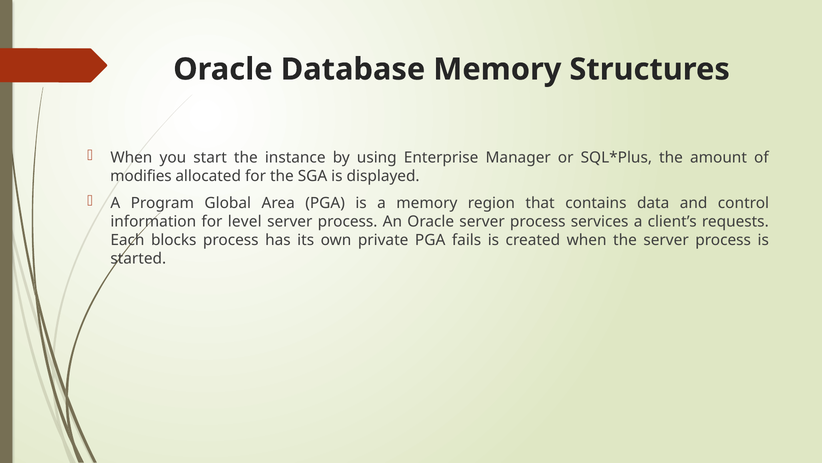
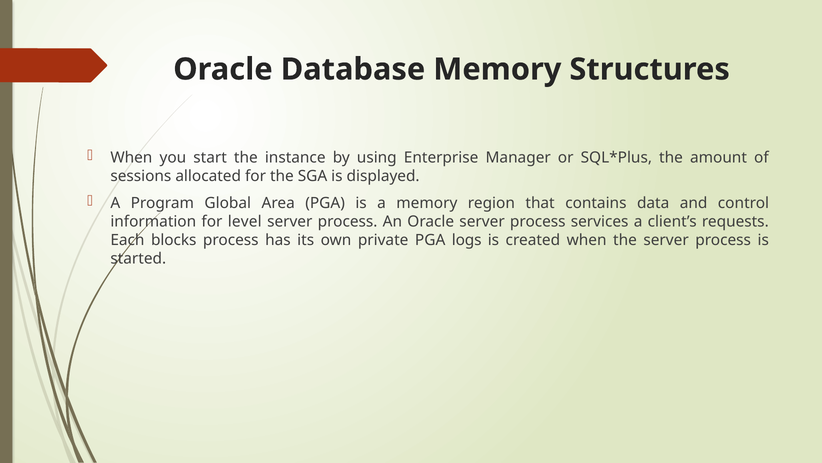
modifies: modifies -> sessions (141, 176)
fails: fails -> logs (467, 240)
